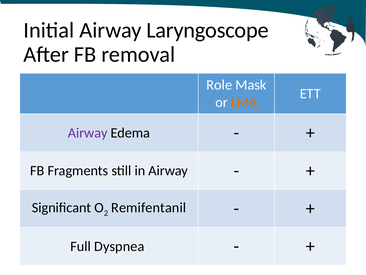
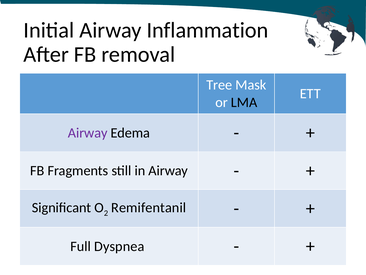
Laryngoscope: Laryngoscope -> Inflammation (207, 30)
Role: Role -> Tree (219, 85)
LMA colour: orange -> black (244, 102)
